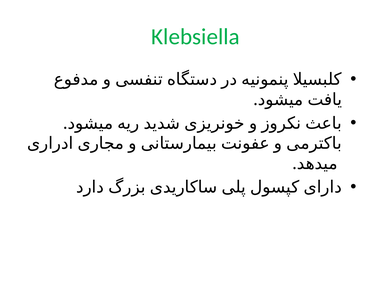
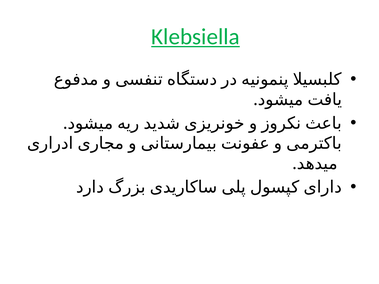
Klebsiella underline: none -> present (195, 37)
